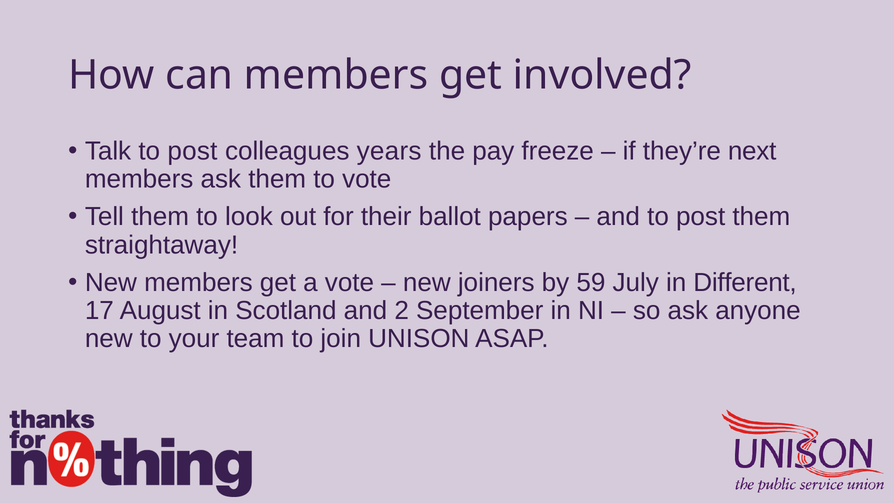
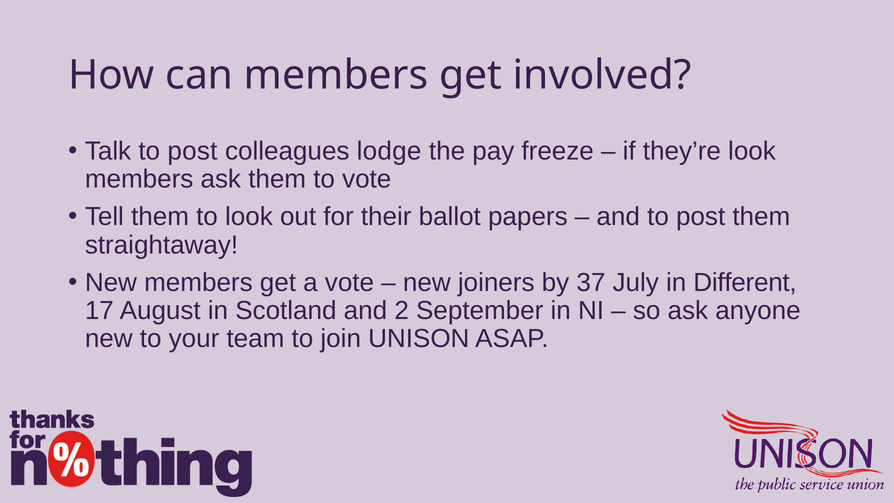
years: years -> lodge (389, 151)
they’re next: next -> look (752, 151)
59: 59 -> 37 (591, 282)
